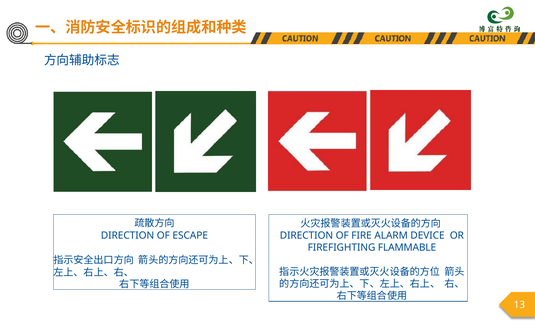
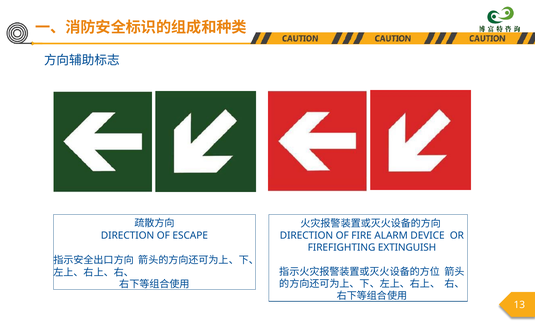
FLAMMABLE: FLAMMABLE -> EXTINGUISH (407, 248)
